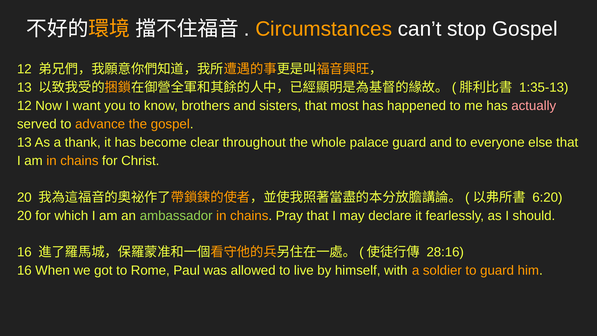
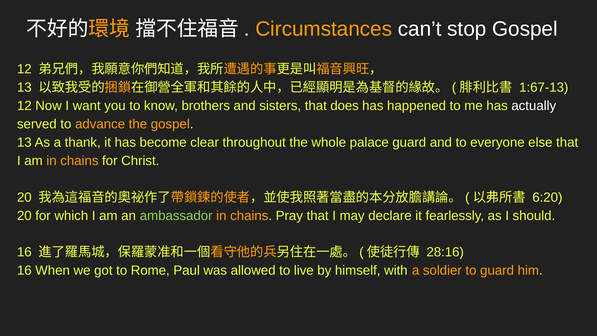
1:35-13: 1:35-13 -> 1:67-13 (544, 88)
most: most -> does (345, 106)
actually colour: pink -> white (534, 106)
